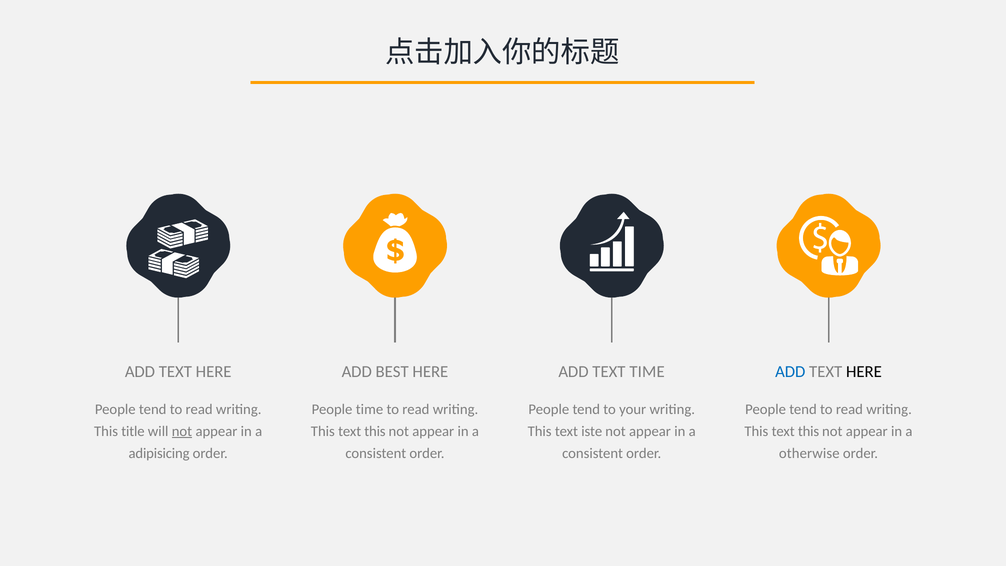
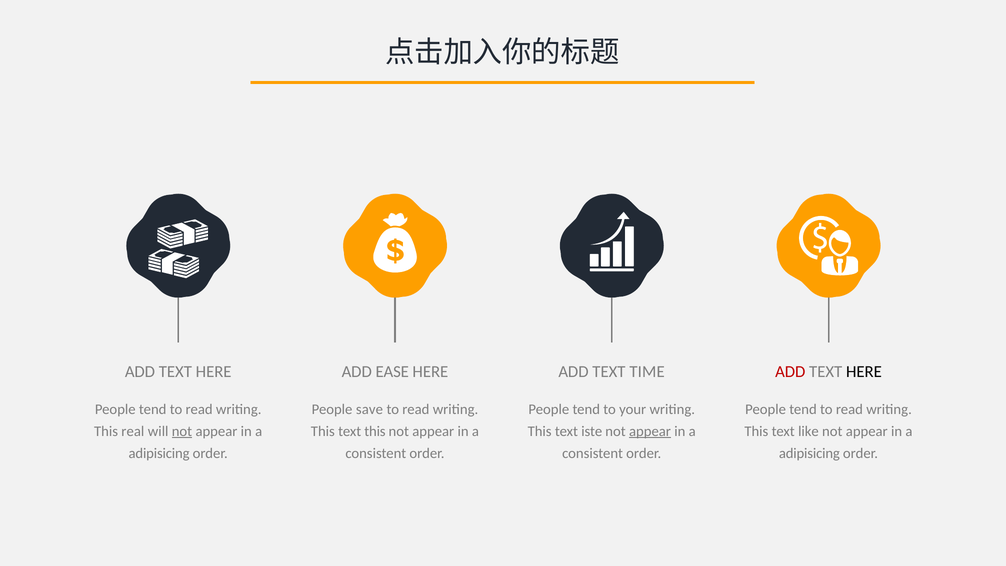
BEST: BEST -> EASE (392, 371)
ADD colour: blue -> red (790, 371)
People time: time -> save (369, 409)
title: title -> real (133, 431)
appear underline: none -> present (650, 431)
this: this -> like (808, 431)
otherwise: otherwise -> adipisicing (809, 453)
